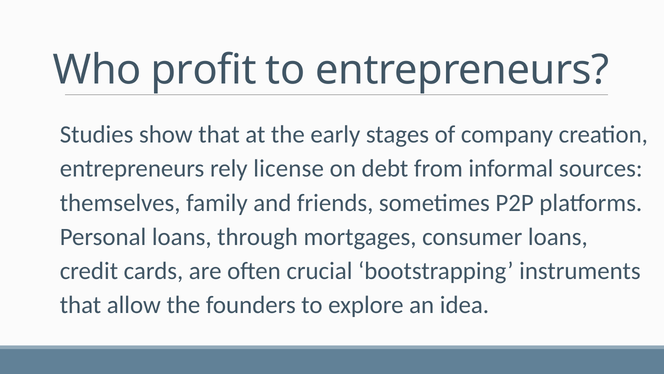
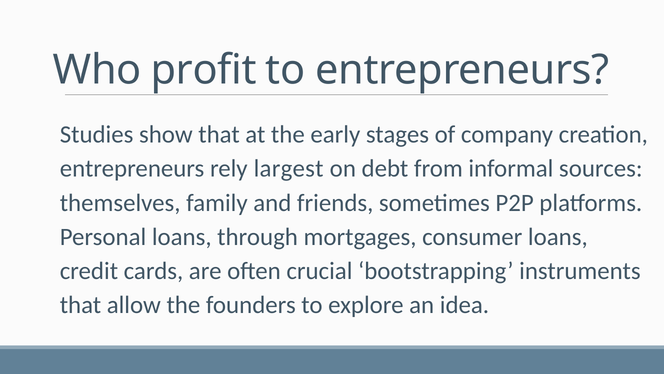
license: license -> largest (289, 169)
